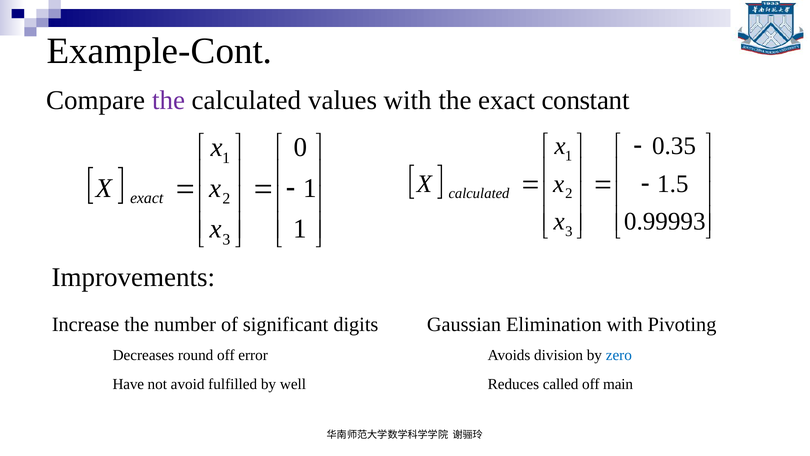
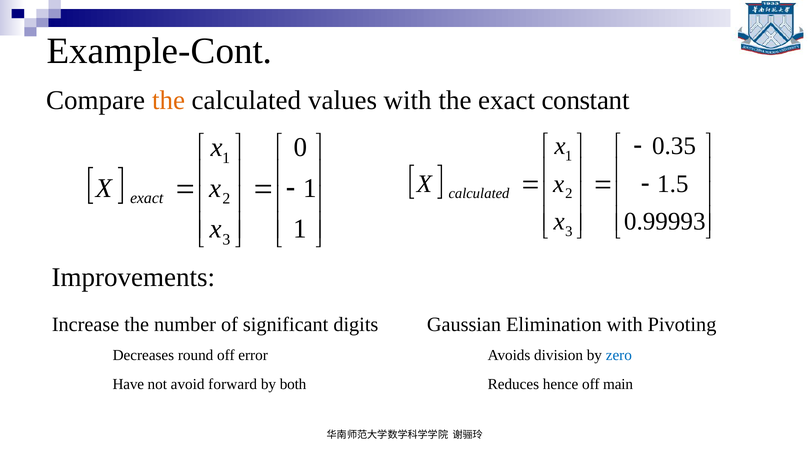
the colour: purple -> orange (169, 100)
fulfilled: fulfilled -> forward (233, 384)
well: well -> both (293, 384)
called: called -> hence (561, 384)
